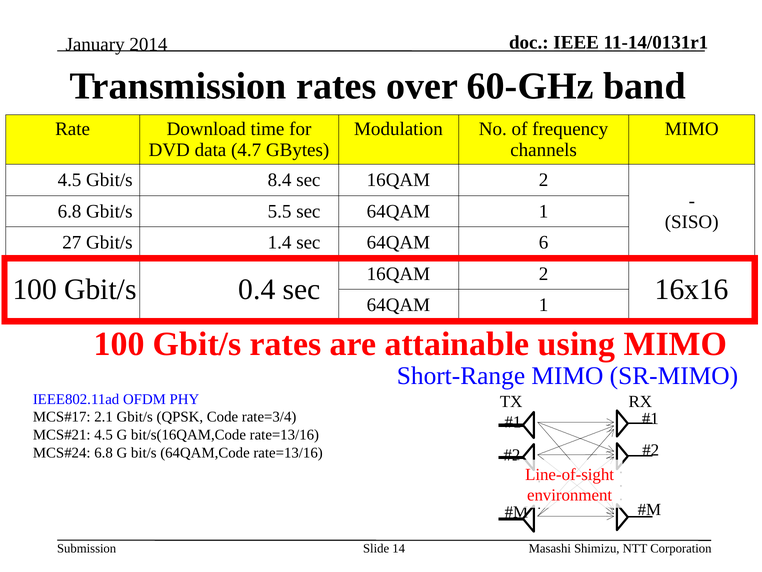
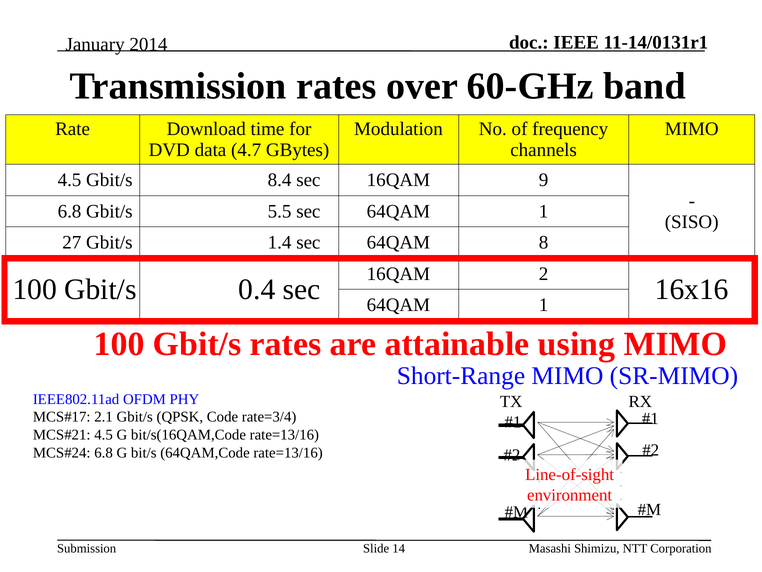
8.4 sec 16QAM 2: 2 -> 9 (544, 180)
6: 6 -> 8 (544, 242)
